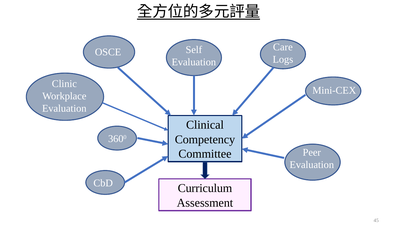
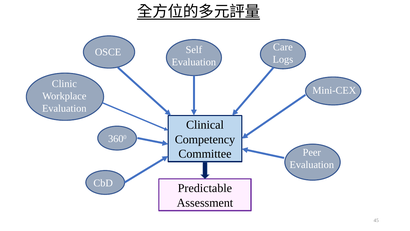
Curriculum: Curriculum -> Predictable (205, 188)
